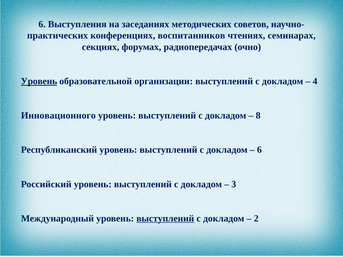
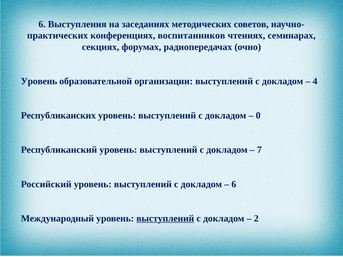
Уровень underline: present -> none (39, 81)
Инновационного: Инновационного -> Республиканских (58, 116)
8: 8 -> 0 (258, 116)
6: 6 -> 7 (259, 150)
3: 3 -> 6 (234, 184)
